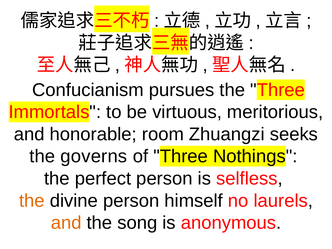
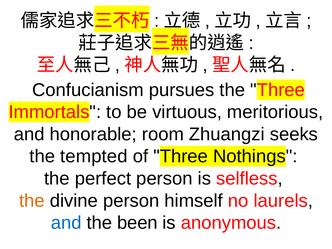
governs: governs -> tempted (94, 156)
and colour: orange -> blue (66, 223)
song: song -> been (137, 223)
